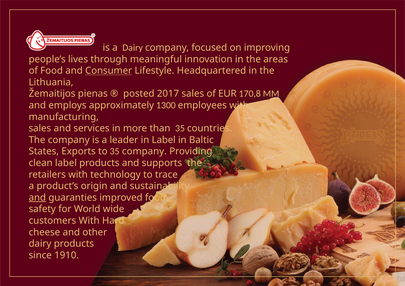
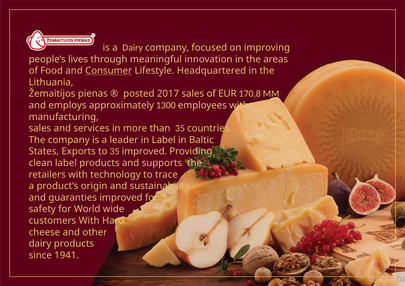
35 company: company -> improved (144, 152)
and underline: present -> none (37, 198)
1910: 1910 -> 1941 (67, 256)
